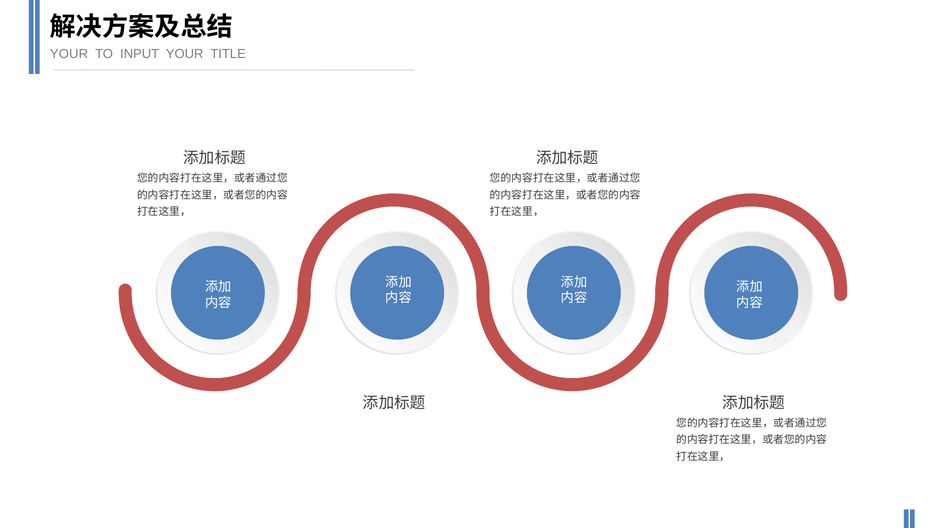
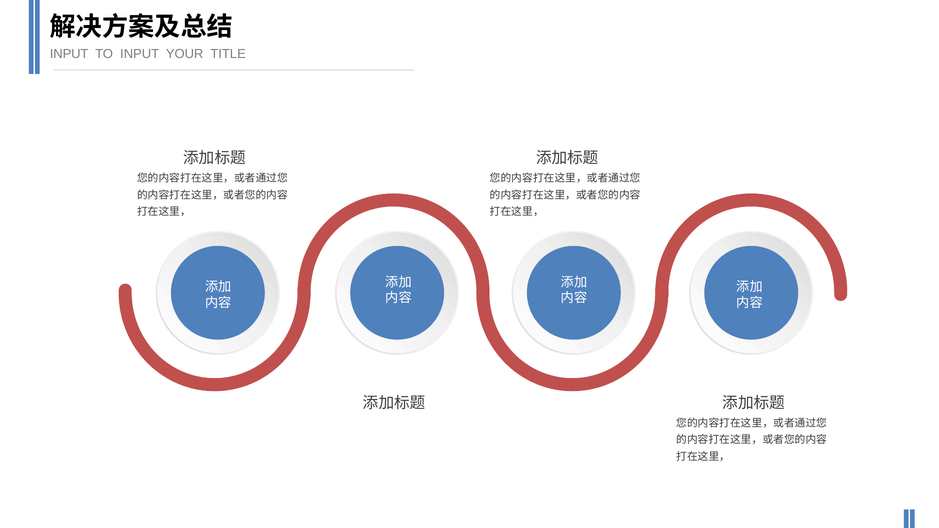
YOUR: YOUR -> INPUT (69, 54)
